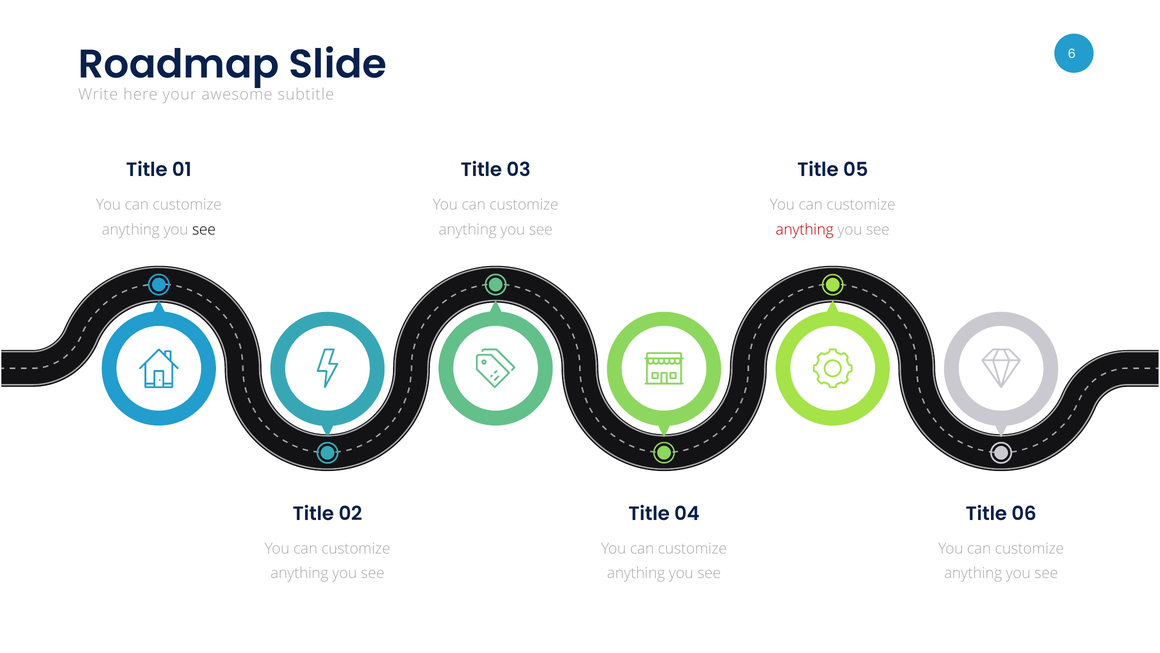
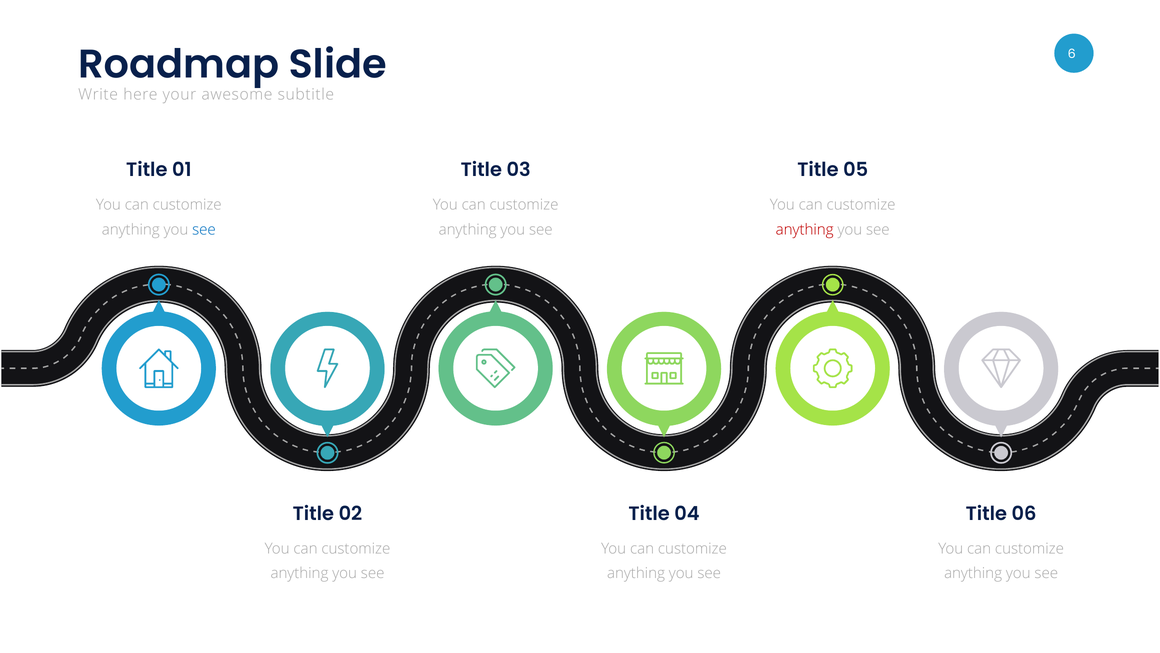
see colour: black -> blue (204, 229)
